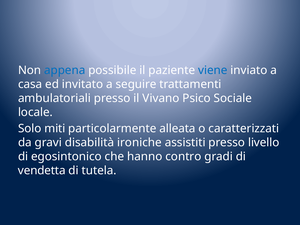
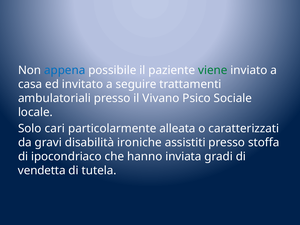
viene colour: blue -> green (213, 70)
miti: miti -> cari (55, 129)
livello: livello -> stoffa (264, 143)
egosintonico: egosintonico -> ipocondriaco (66, 157)
contro: contro -> inviata (183, 157)
